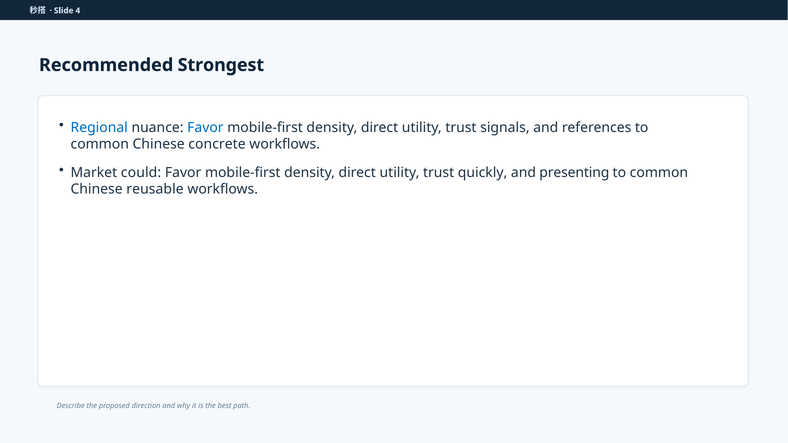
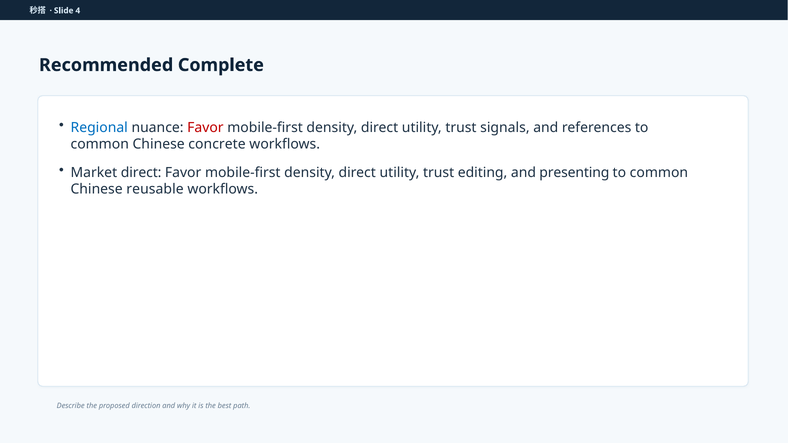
Strongest: Strongest -> Complete (221, 65)
Favor colour: blue -> red (205, 128)
Market could: could -> direct (141, 173)
quickly: quickly -> editing (483, 173)
